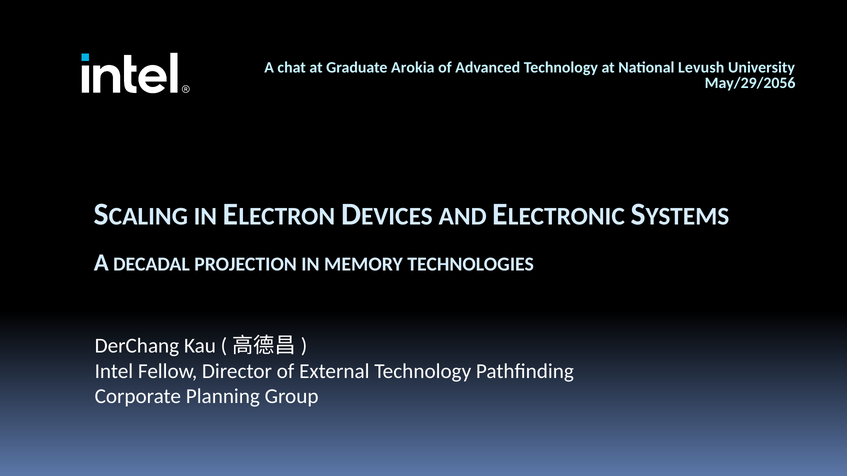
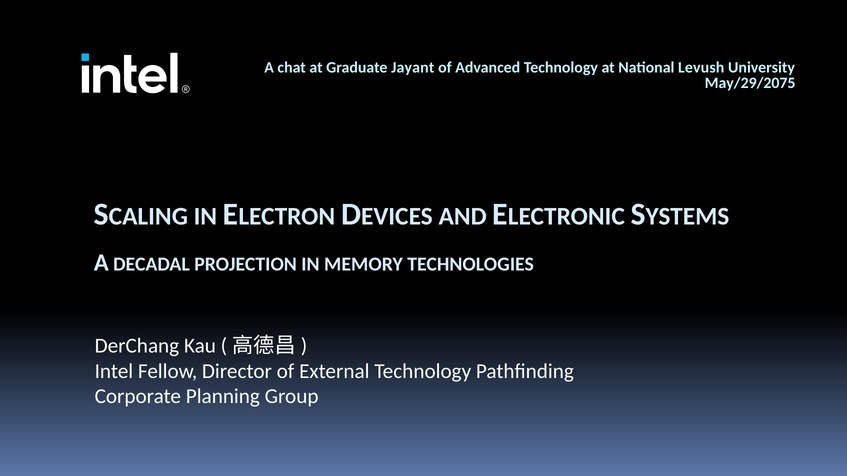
Arokia: Arokia -> Jayant (413, 68)
May/29/2056: May/29/2056 -> May/29/2075 (750, 83)
